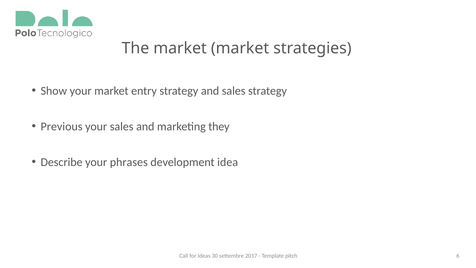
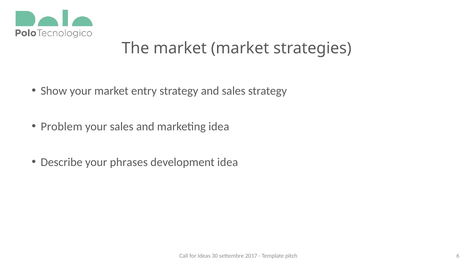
Previous: Previous -> Problem (62, 126)
marketing they: they -> idea (219, 126)
